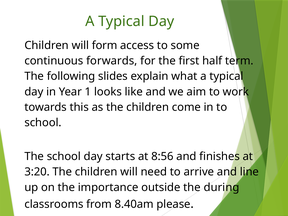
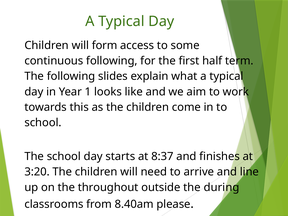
continuous forwards: forwards -> following (112, 61)
8:56: 8:56 -> 8:37 (162, 156)
importance: importance -> throughout (108, 187)
